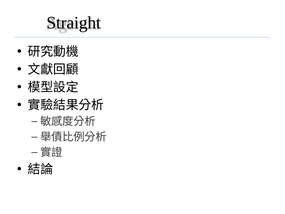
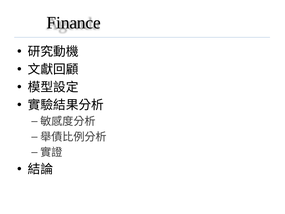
Straight: Straight -> Finance (74, 23)
